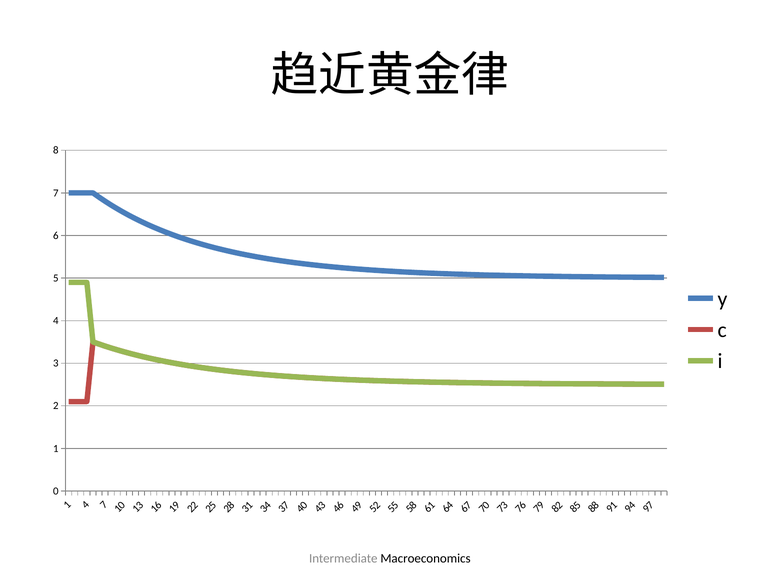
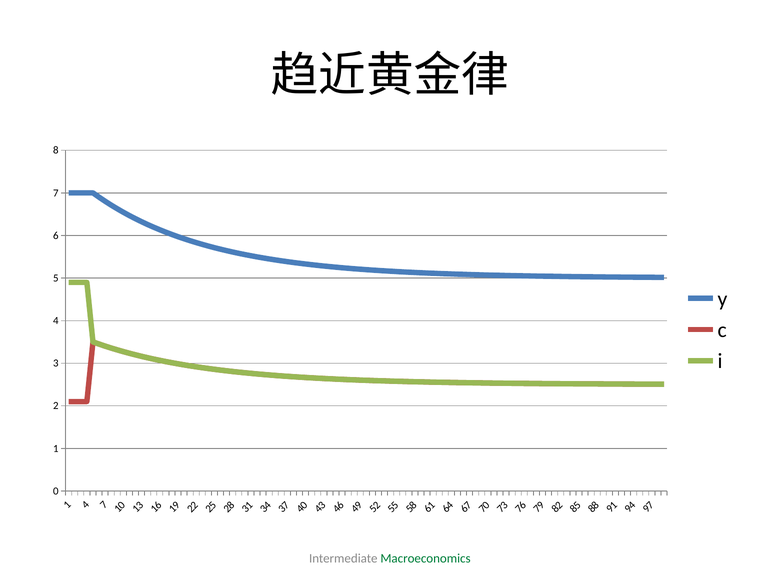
Macroeconomics colour: black -> green (426, 559)
